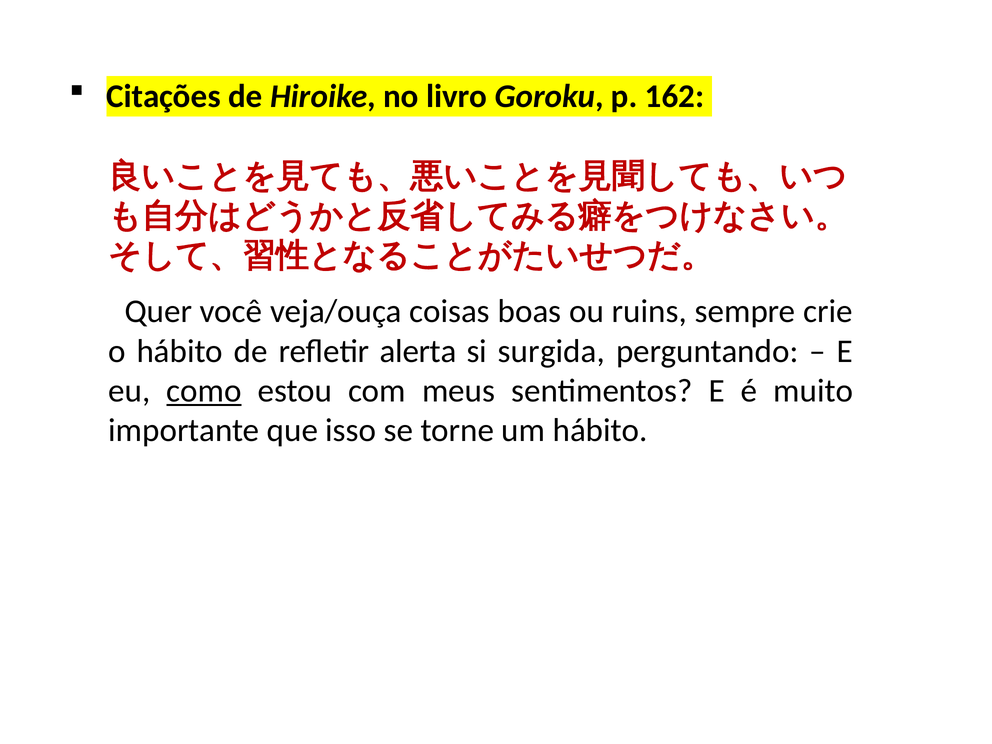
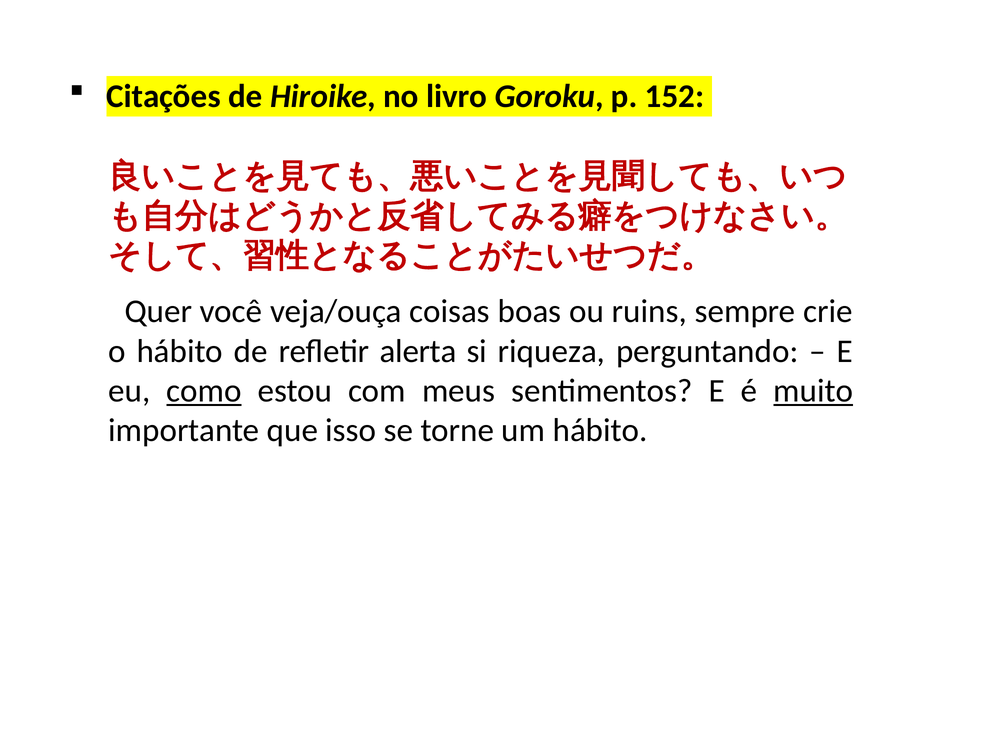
162: 162 -> 152 (675, 96)
surgida: surgida -> riqueza (552, 351)
muito underline: none -> present (813, 391)
